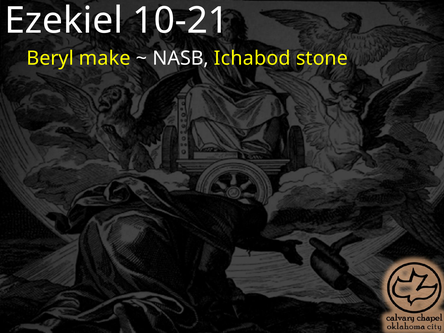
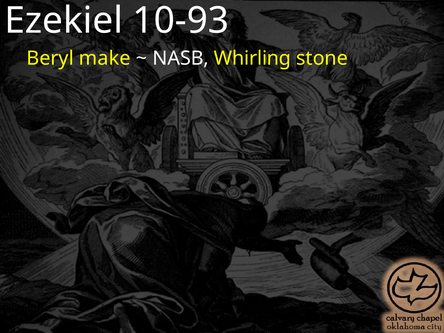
10-21: 10-21 -> 10-93 (181, 21)
Ichabod: Ichabod -> Whirling (253, 58)
